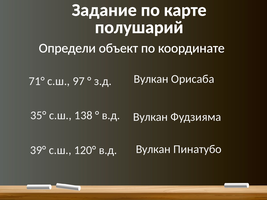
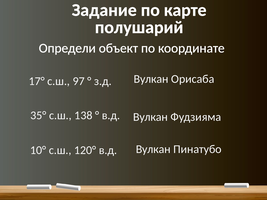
71°: 71° -> 17° (37, 81)
39°: 39° -> 10° (38, 150)
